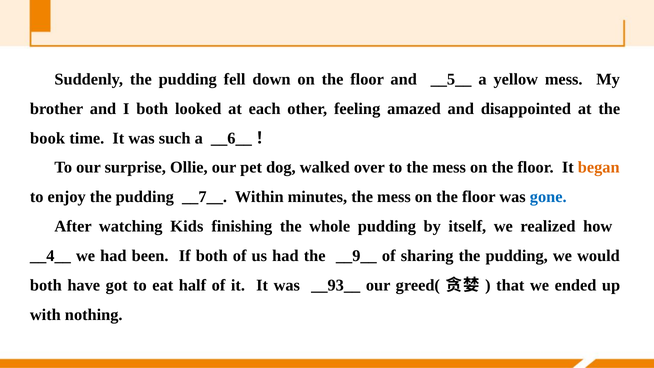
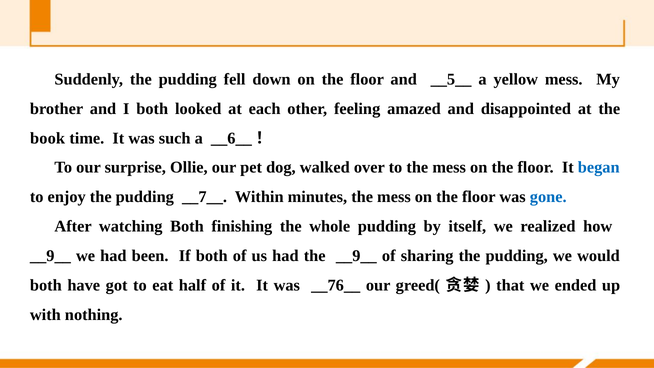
began colour: orange -> blue (599, 167)
watching Kids: Kids -> Both (187, 226)
__4__: __4__ -> __9__ (50, 256)
__93__: __93__ -> __76__ (336, 285)
